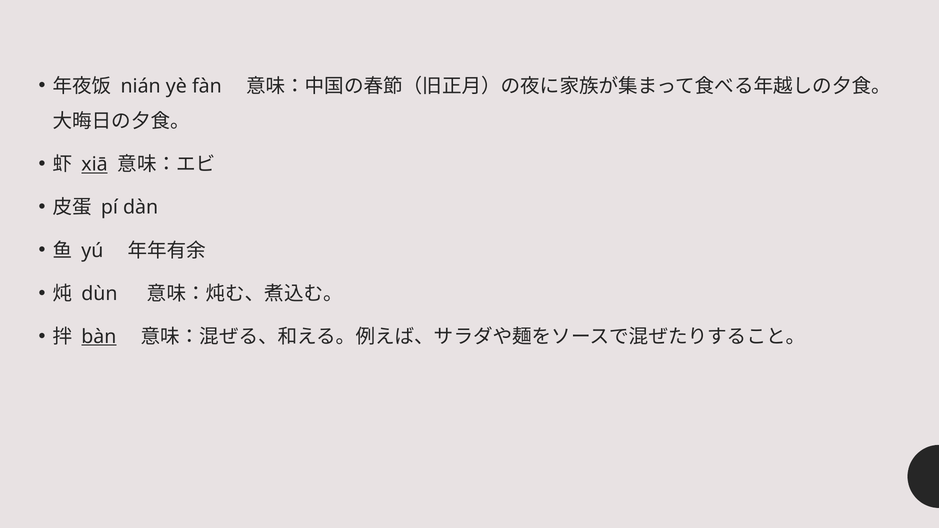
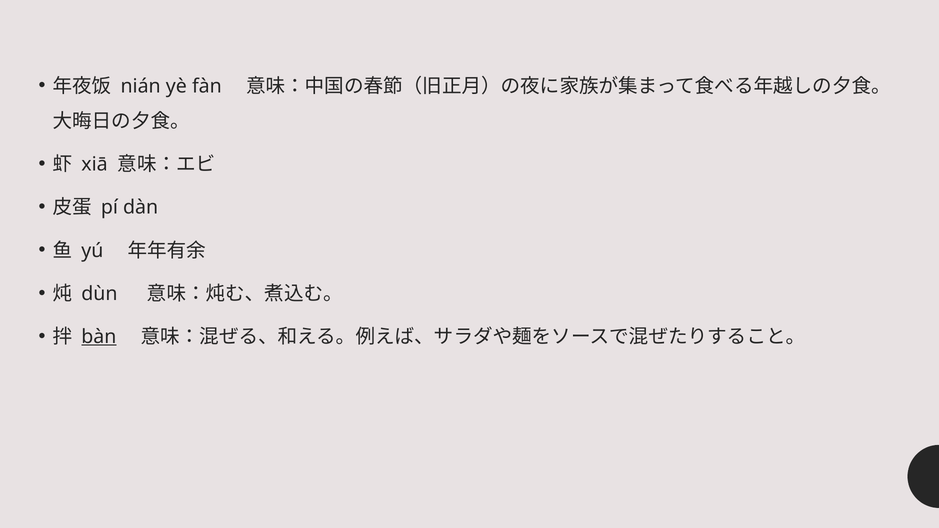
xiā underline: present -> none (95, 164)
